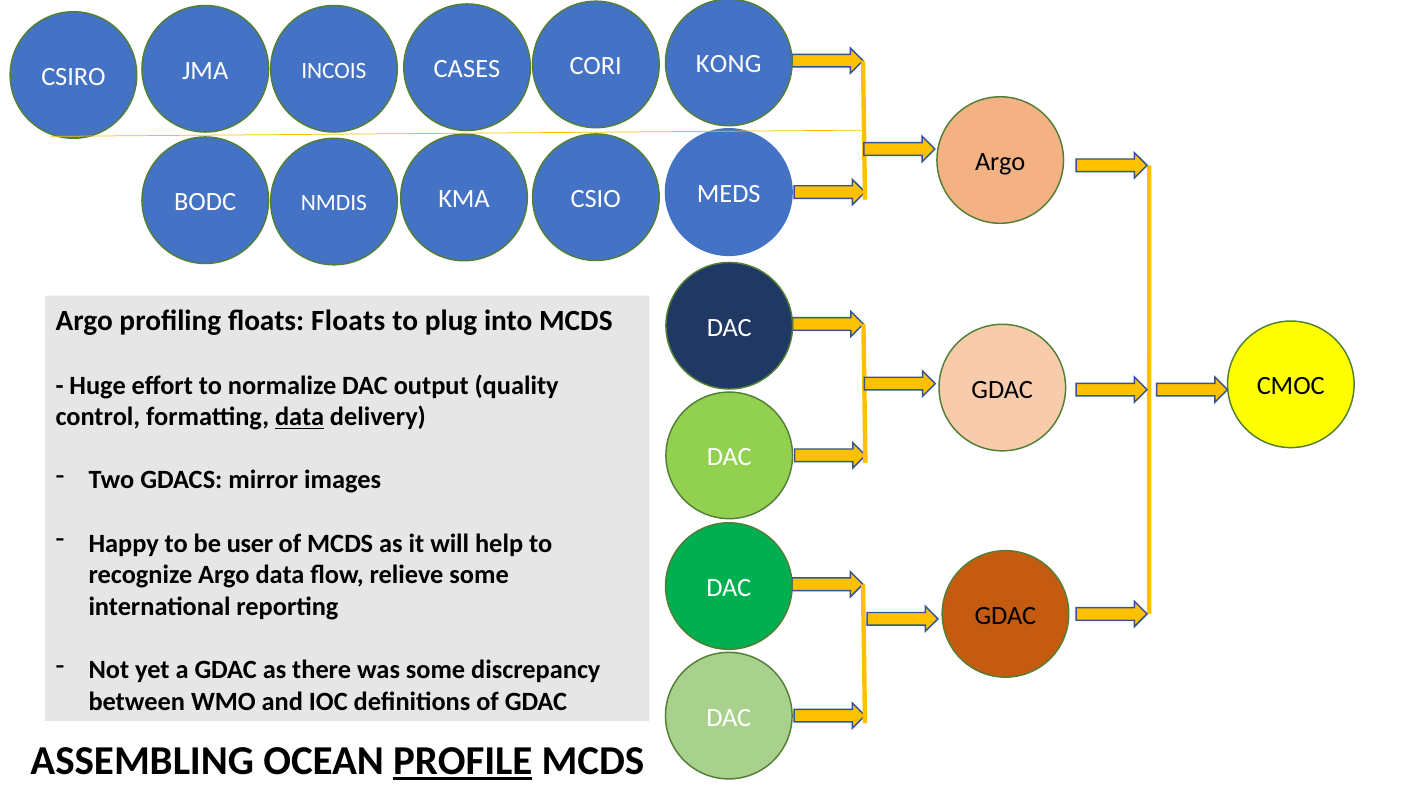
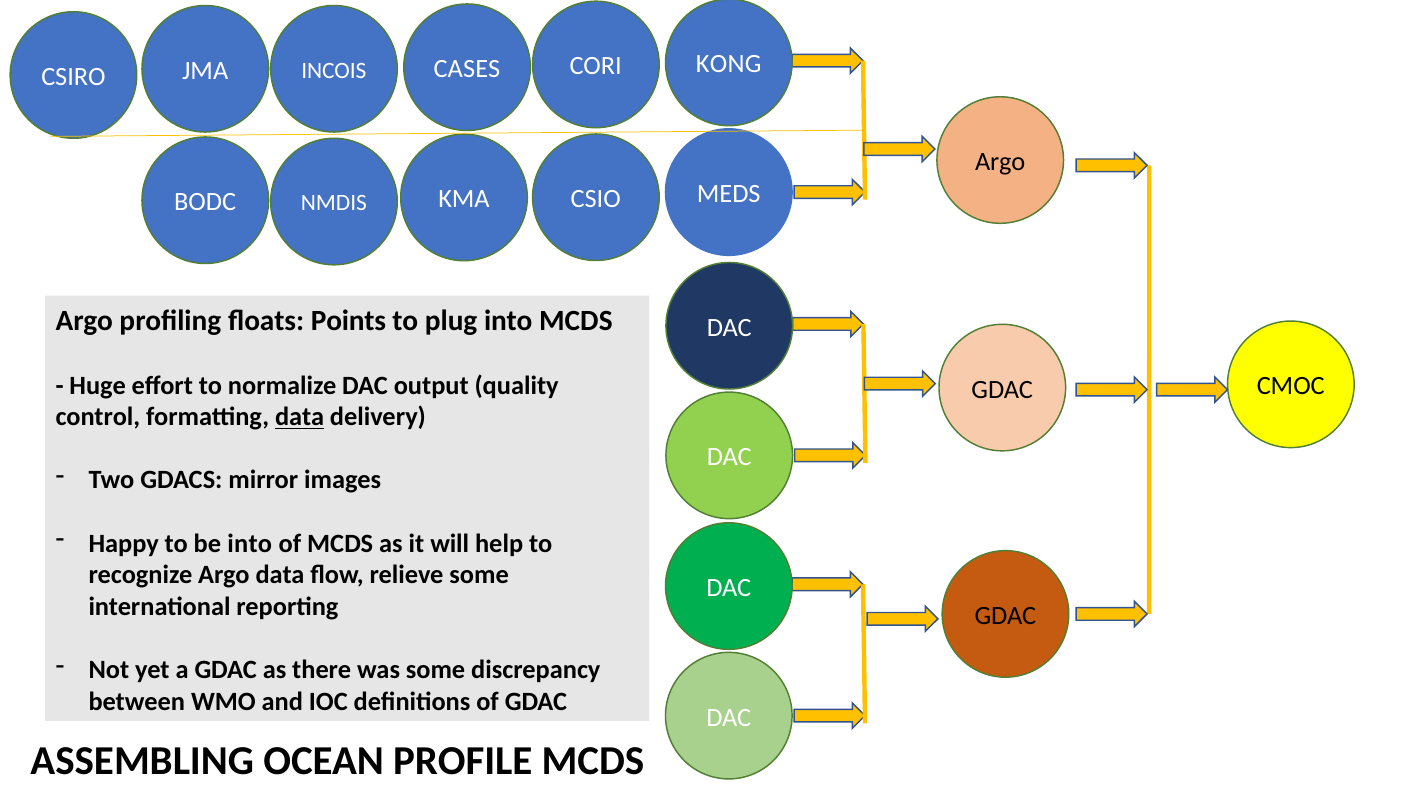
floats Floats: Floats -> Points (348, 321)
be user: user -> into (250, 544)
PROFILE underline: present -> none (463, 761)
